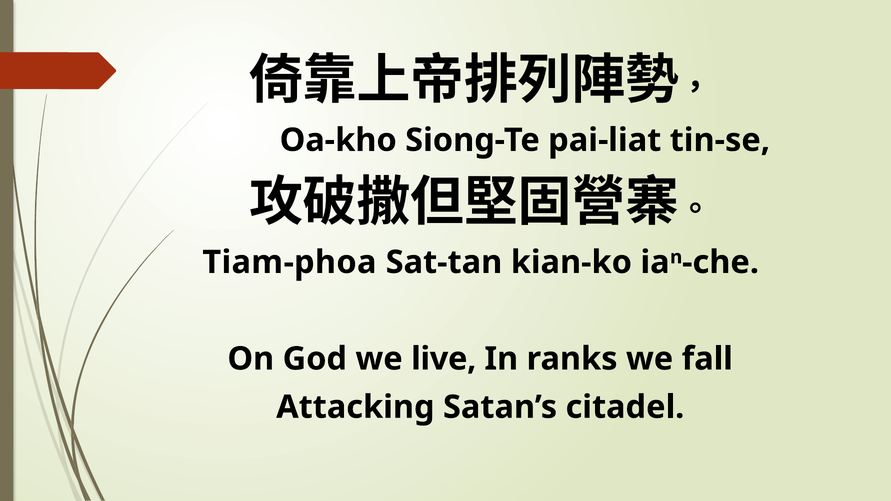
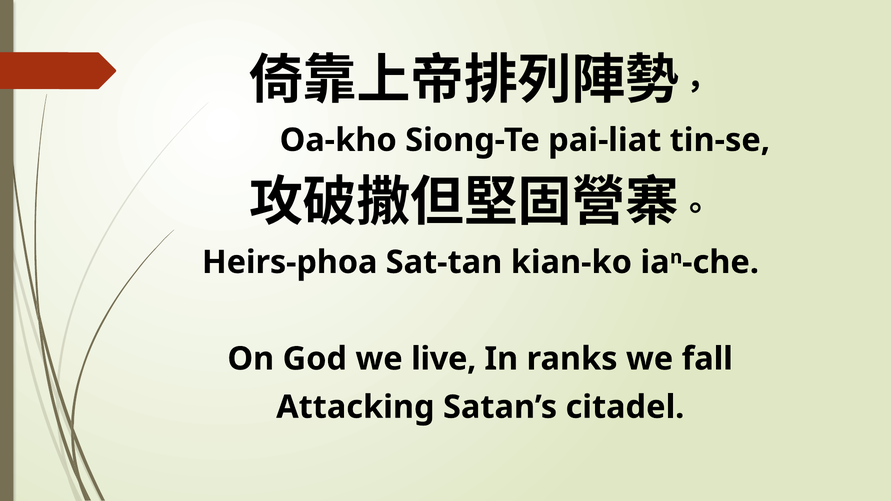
Tiam-phoa: Tiam-phoa -> Heirs-phoa (290, 262)
